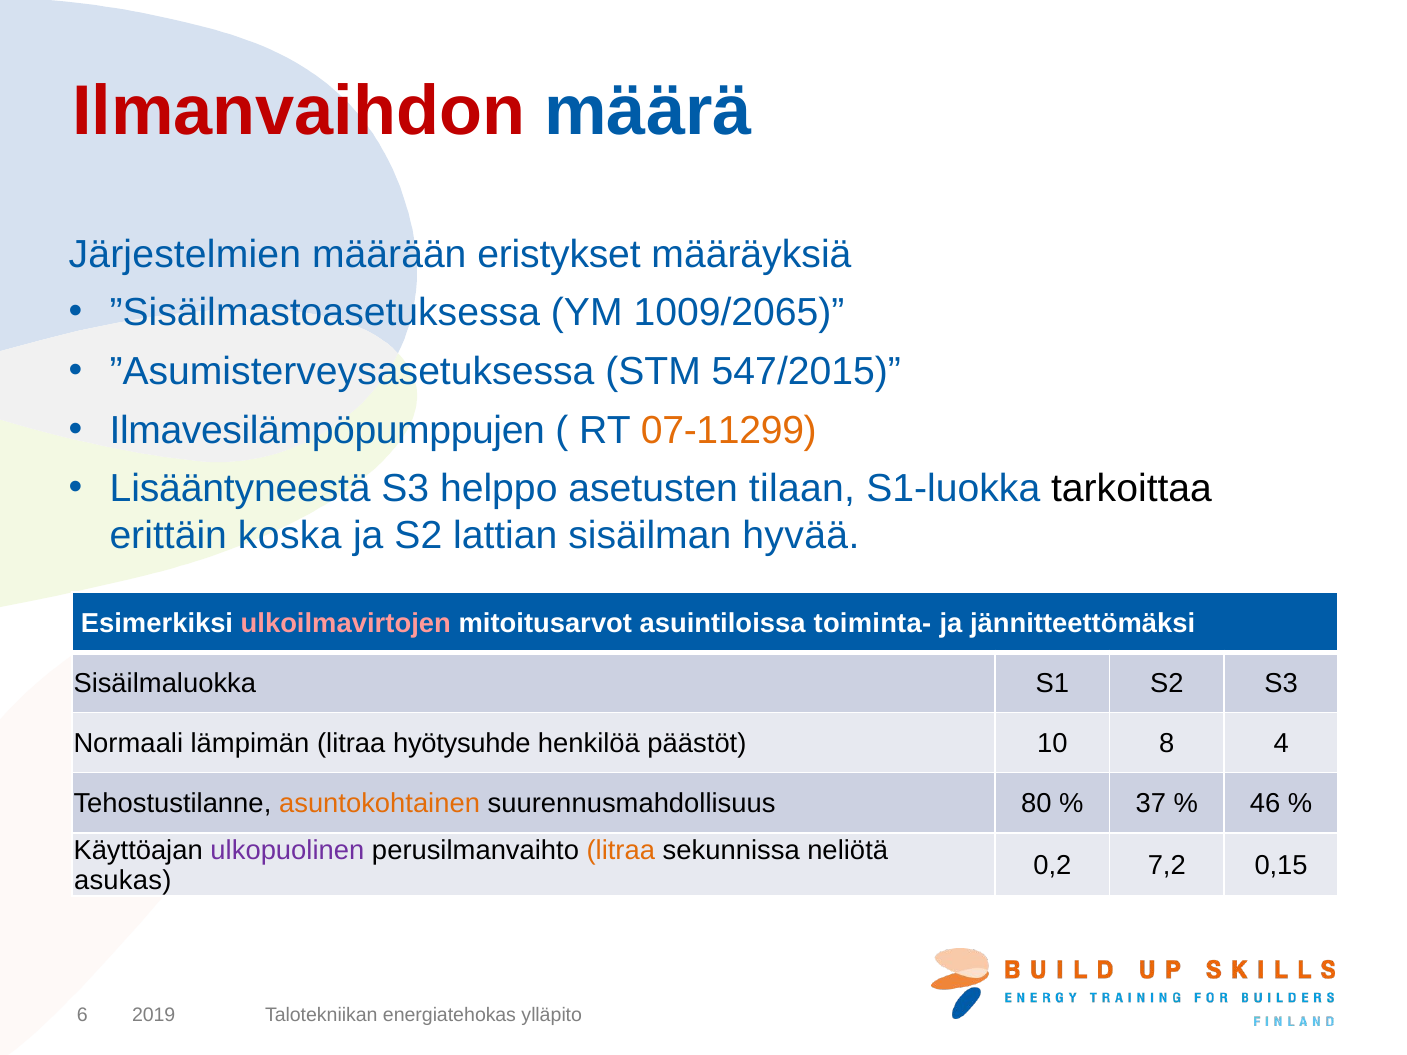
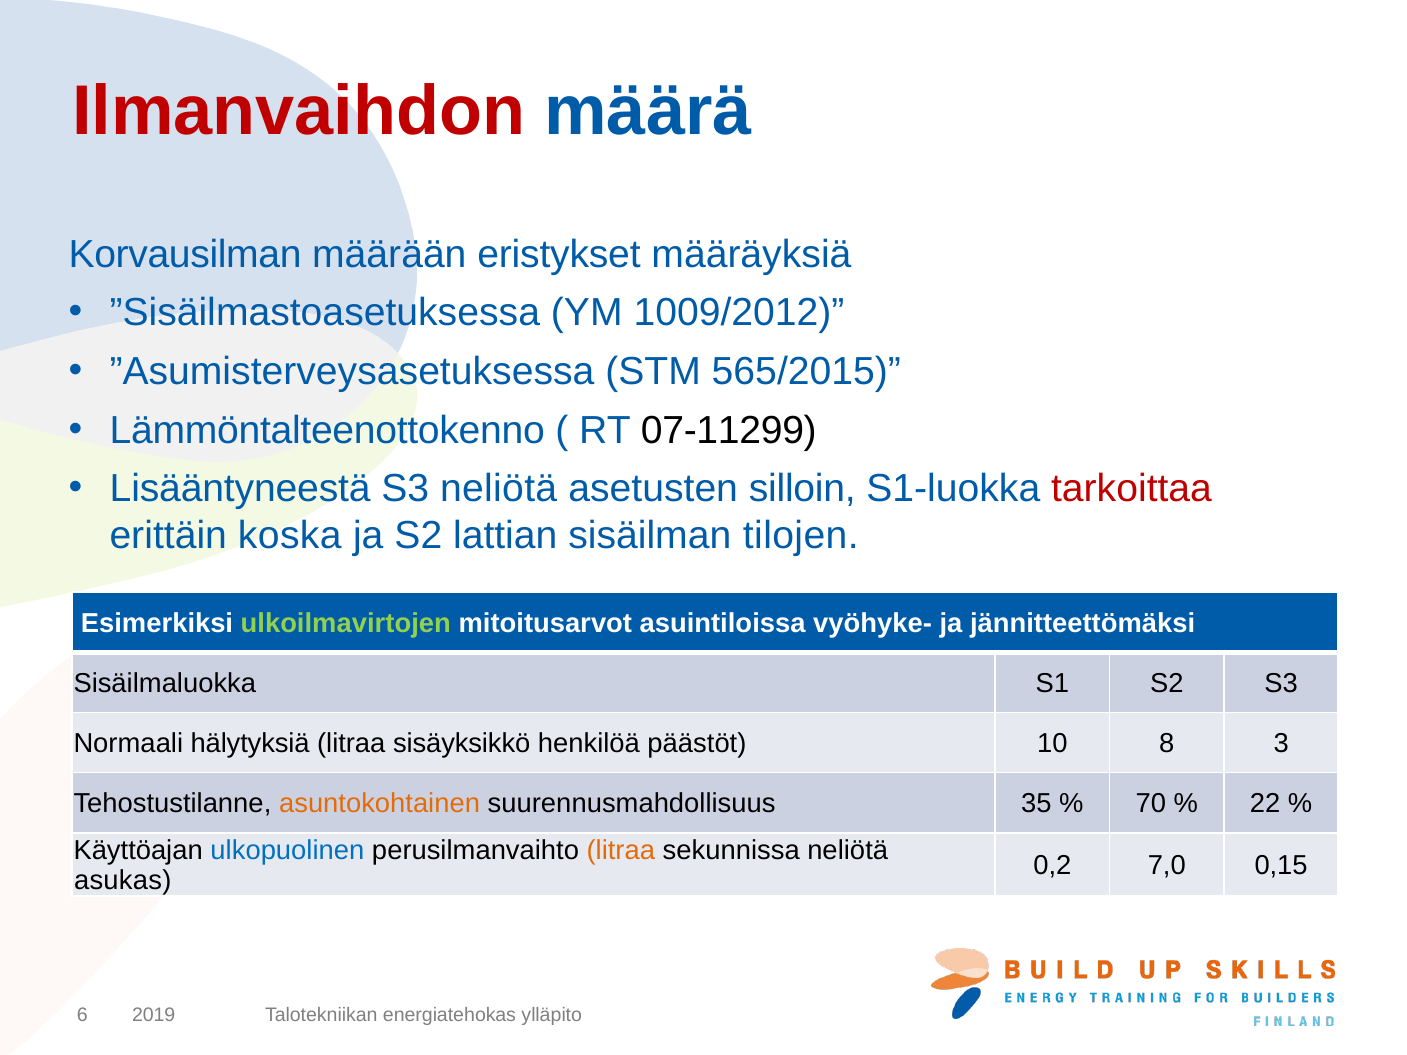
Järjestelmien: Järjestelmien -> Korvausilman (185, 254)
1009/2065: 1009/2065 -> 1009/2012 (739, 313)
547/2015: 547/2015 -> 565/2015 (806, 372)
Ilmavesilämpöpumppujen: Ilmavesilämpöpumppujen -> Lämmöntalteenottokenno (327, 430)
07-11299 colour: orange -> black (729, 430)
S3 helppo: helppo -> neliötä (499, 489)
tilaan: tilaan -> silloin (802, 489)
tarkoittaa colour: black -> red (1132, 489)
hyvää: hyvää -> tilojen (801, 536)
ulkoilmavirtojen colour: pink -> light green (346, 624)
toiminta-: toiminta- -> vyöhyke- (873, 624)
lämpimän: lämpimän -> hälytyksiä (250, 744)
hyötysuhde: hyötysuhde -> sisäyksikkö (462, 744)
4: 4 -> 3 (1281, 744)
80: 80 -> 35 (1036, 804)
37: 37 -> 70 (1151, 804)
46: 46 -> 22 (1265, 804)
ulkopuolinen colour: purple -> blue (287, 850)
7,2: 7,2 -> 7,0 (1167, 866)
